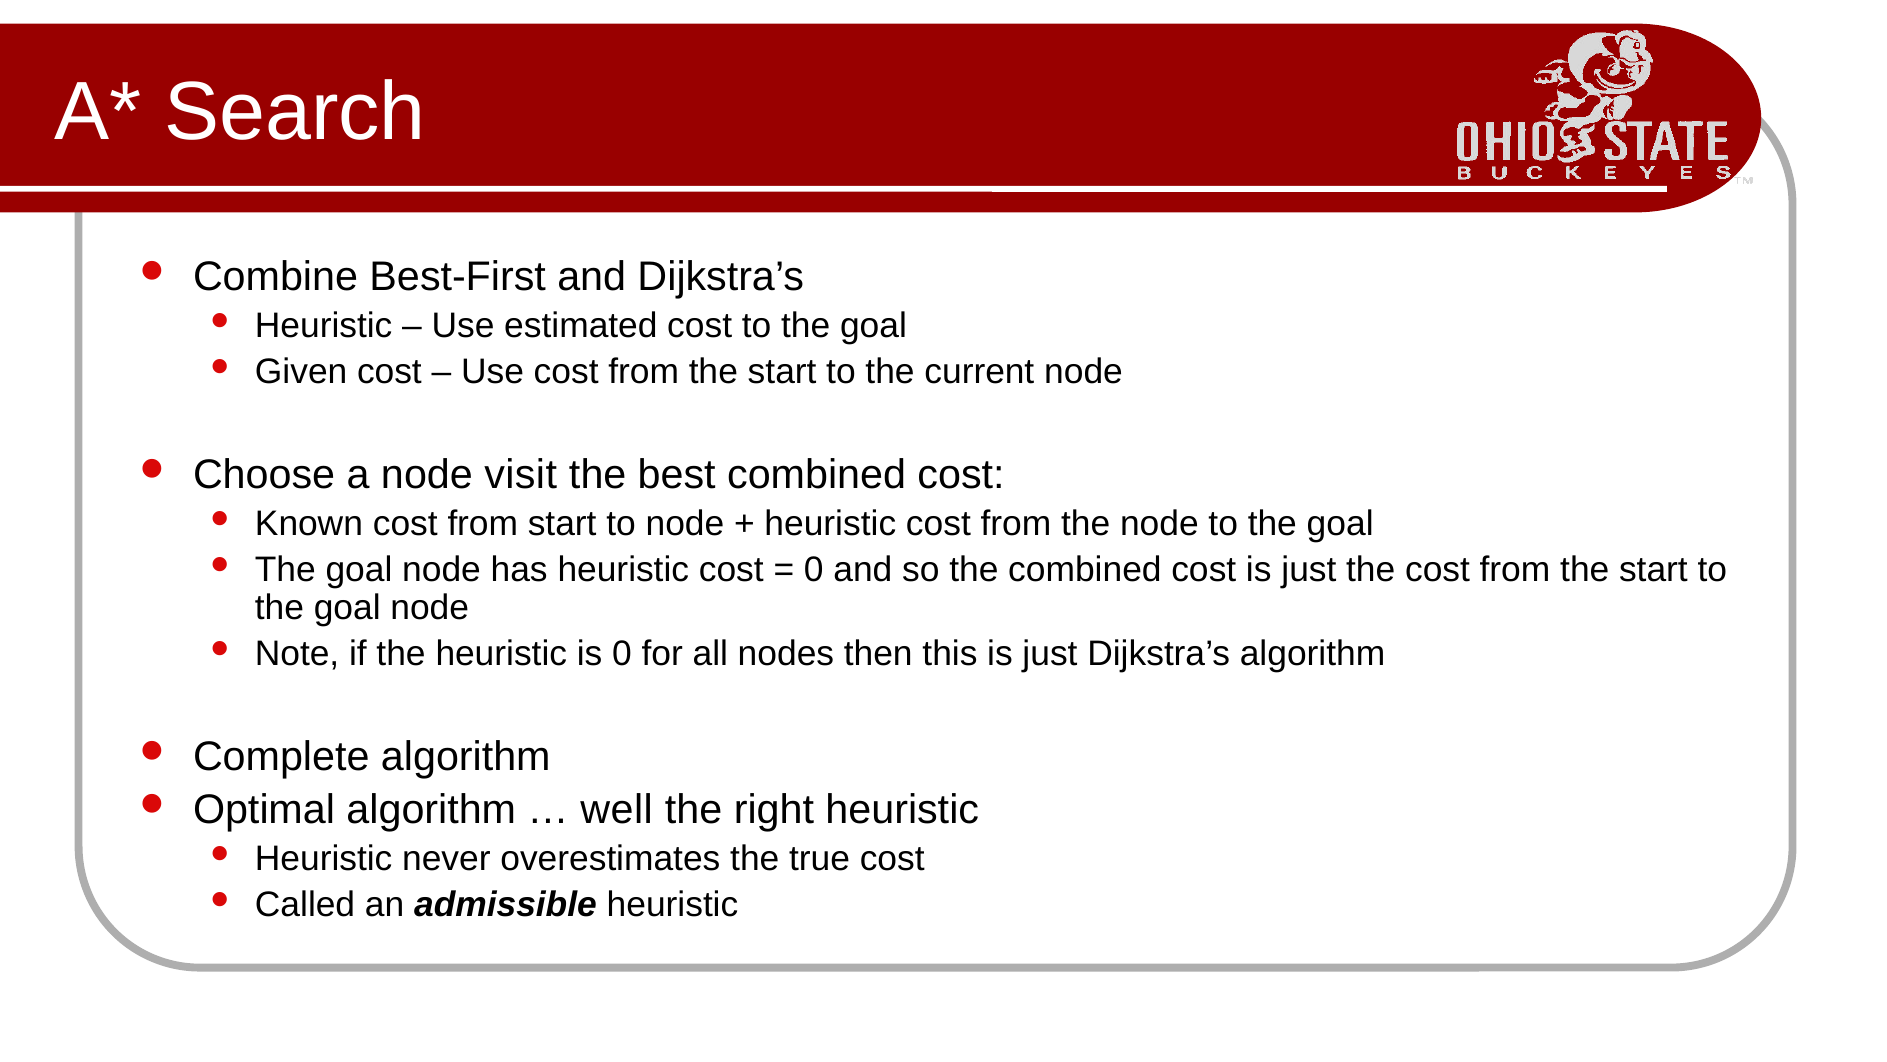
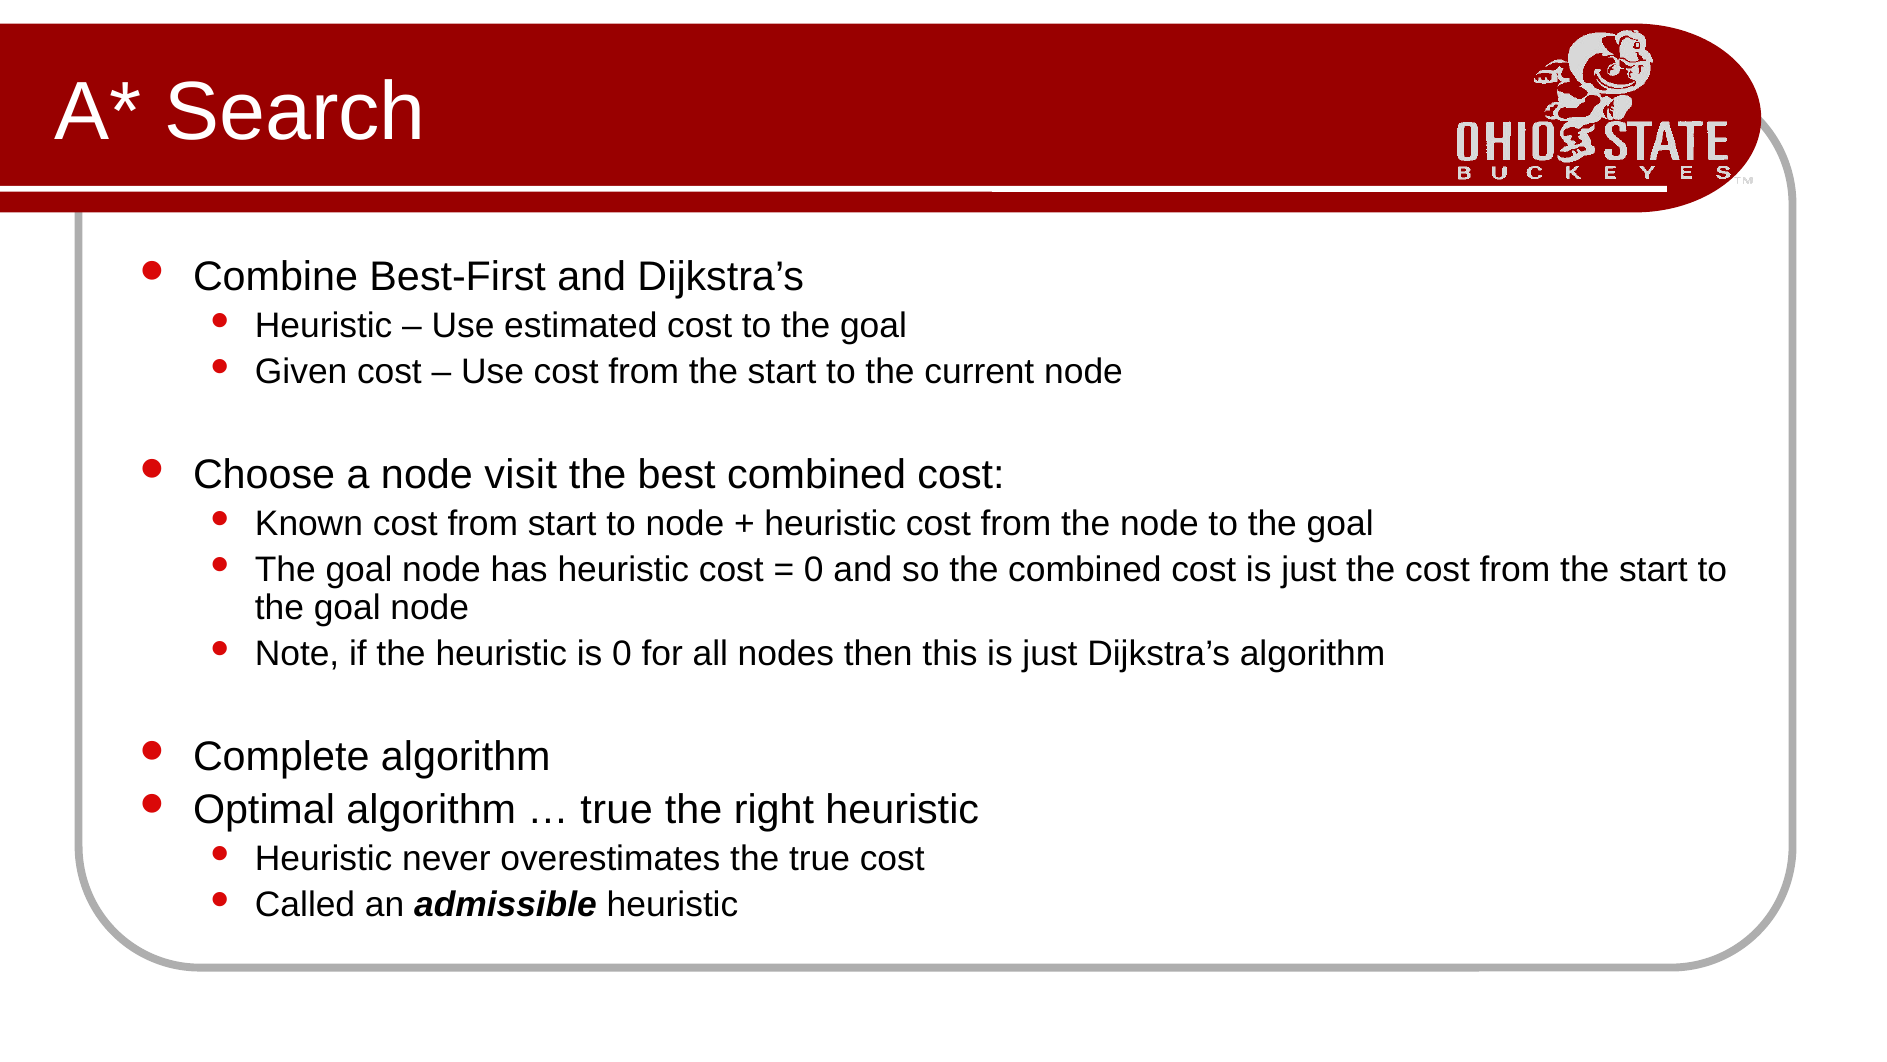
well: well -> true (617, 809)
